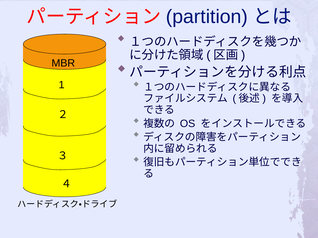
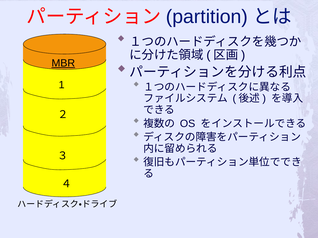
MBR underline: none -> present (63, 63)
